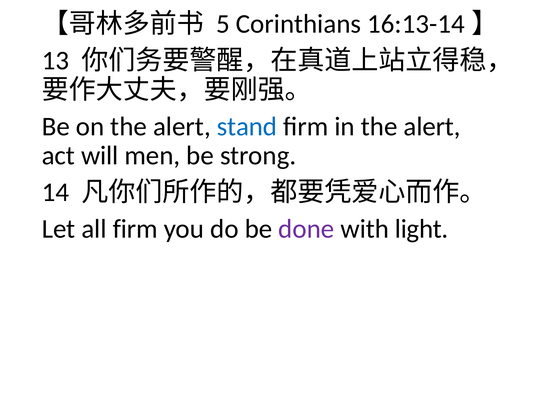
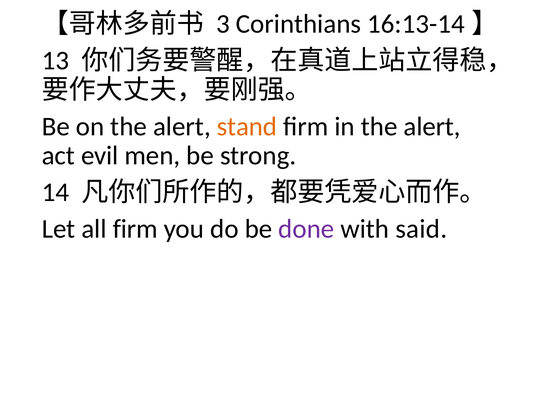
5: 5 -> 3 (223, 24)
stand colour: blue -> orange (247, 126)
will: will -> evil (100, 156)
light: light -> said (421, 229)
